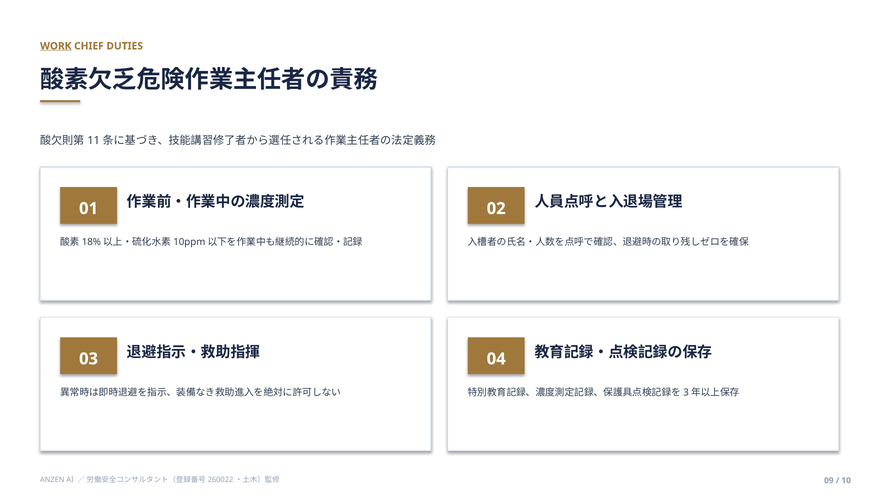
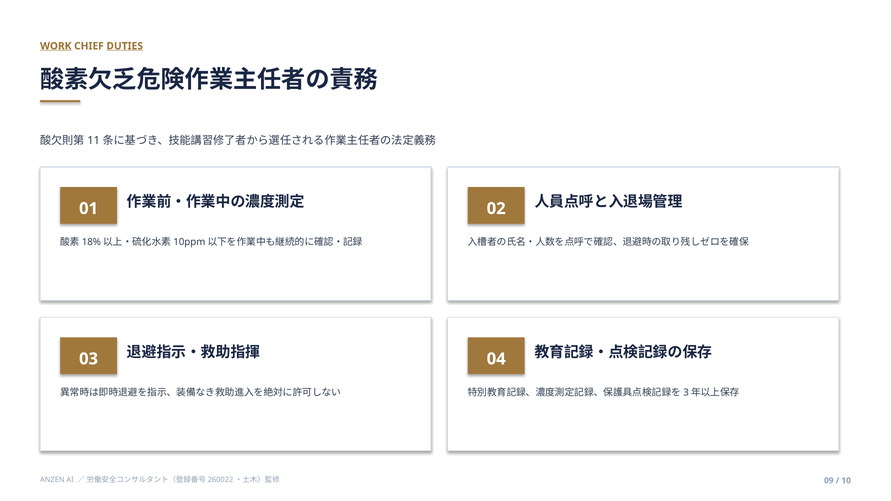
DUTIES underline: none -> present (125, 46)
